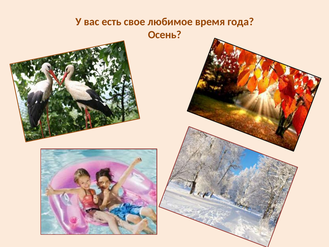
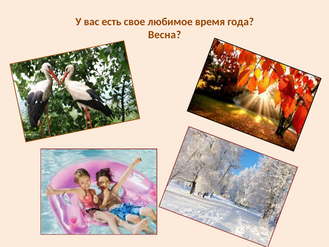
Осень: Осень -> Весна (165, 35)
